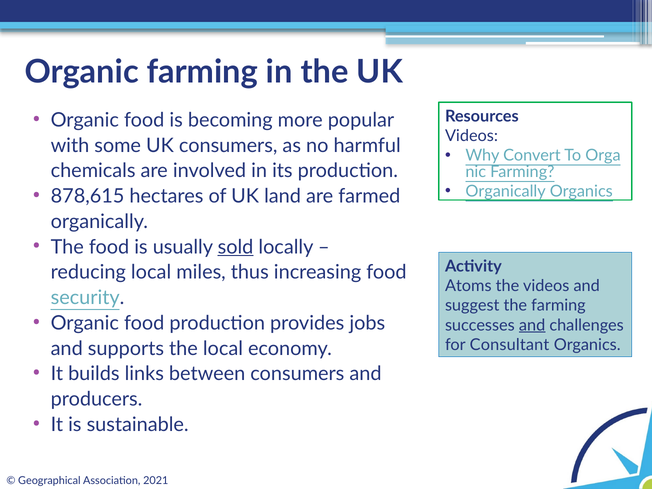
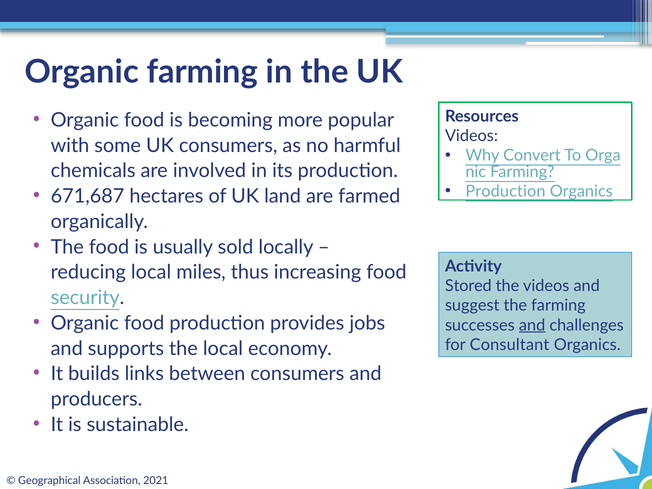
Organically: Organically -> Production (505, 191)
878,615: 878,615 -> 671,687 (88, 196)
sold underline: present -> none (236, 247)
Atoms: Atoms -> Stored (468, 286)
